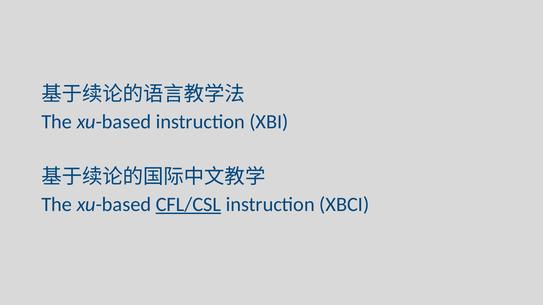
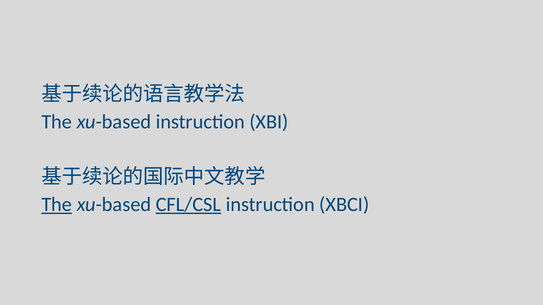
The underline: none -> present (57, 205)
